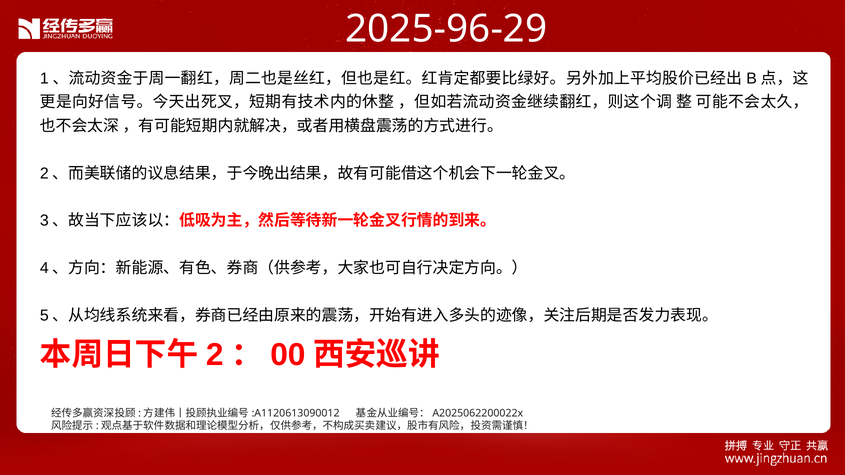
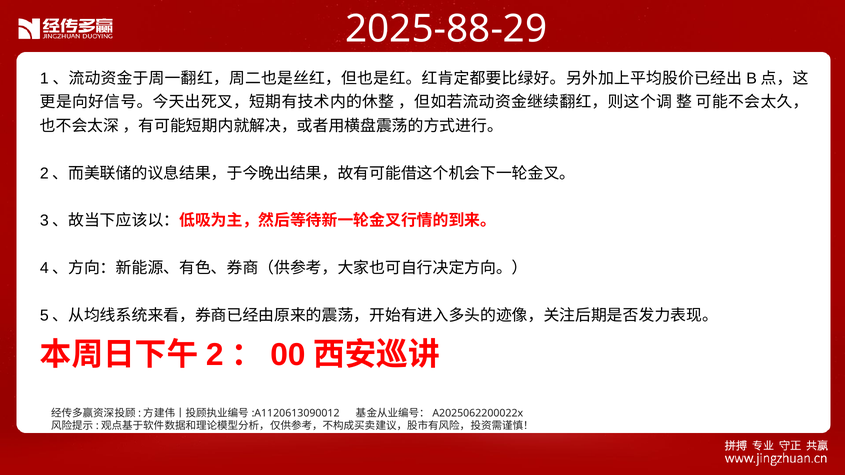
2025-96-29: 2025-96-29 -> 2025-88-29 (446, 29)
